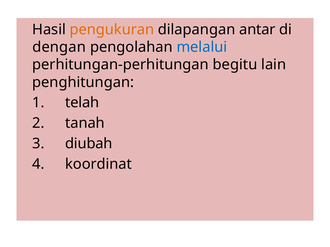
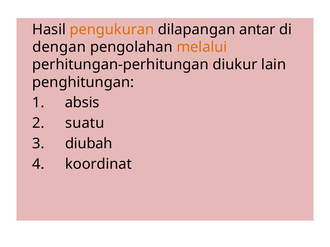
melalui colour: blue -> orange (202, 47)
begitu: begitu -> diukur (235, 65)
telah: telah -> absis (82, 103)
tanah: tanah -> suatu (85, 123)
